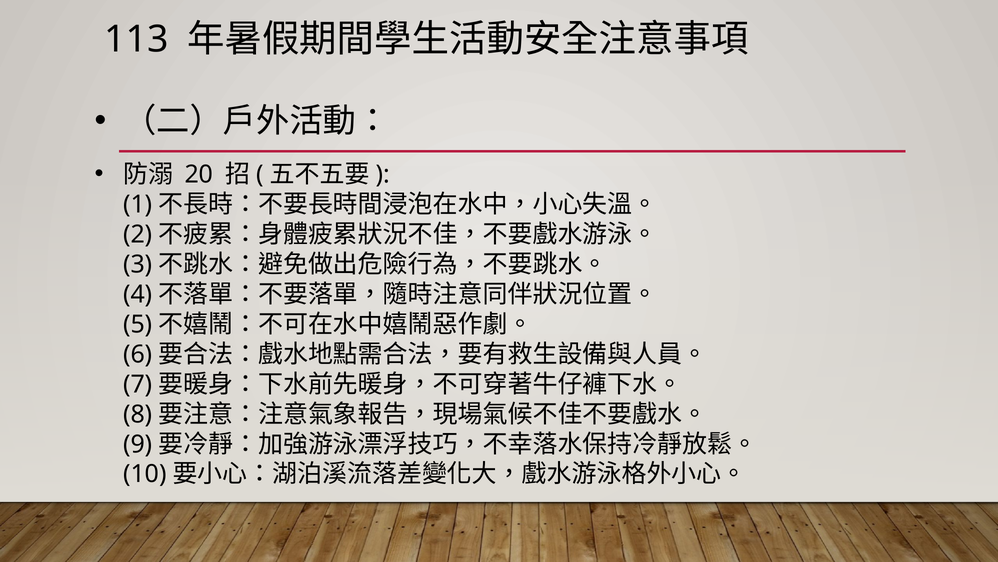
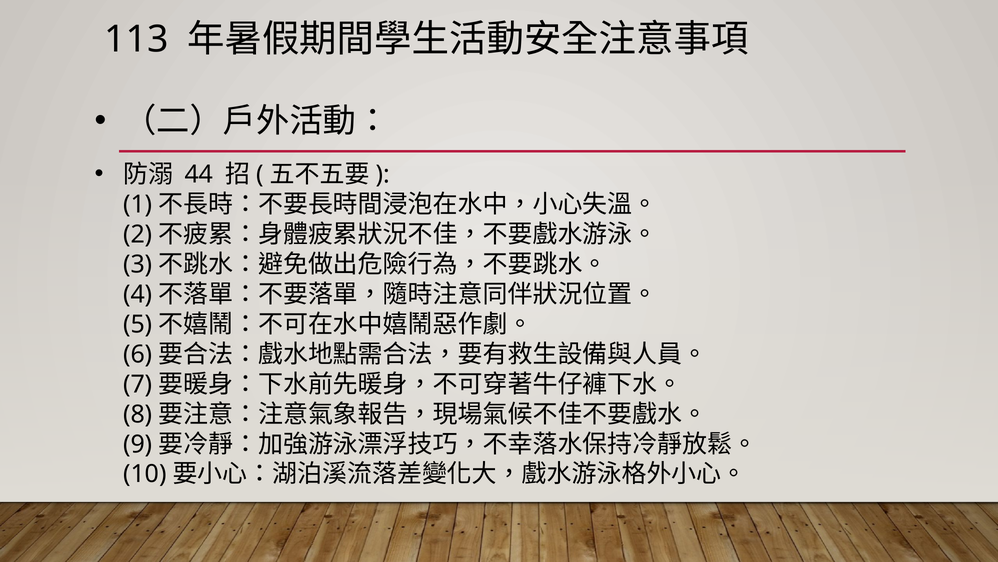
20: 20 -> 44 (199, 174)
